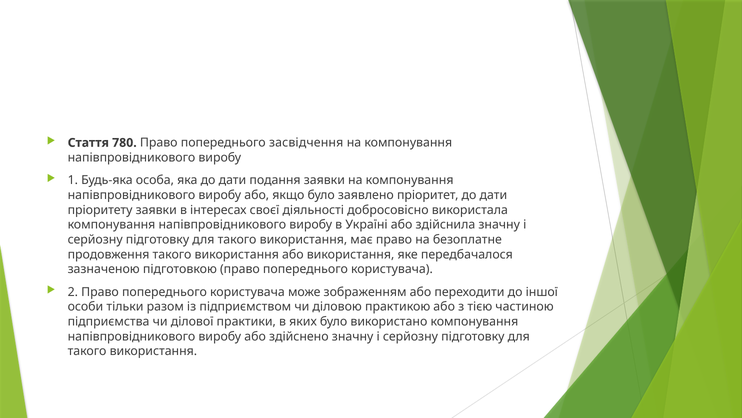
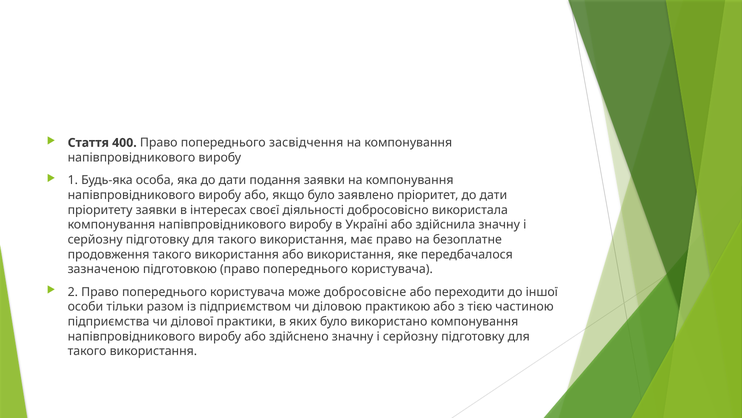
780: 780 -> 400 (124, 143)
зображенням: зображенням -> добросовісне (365, 292)
